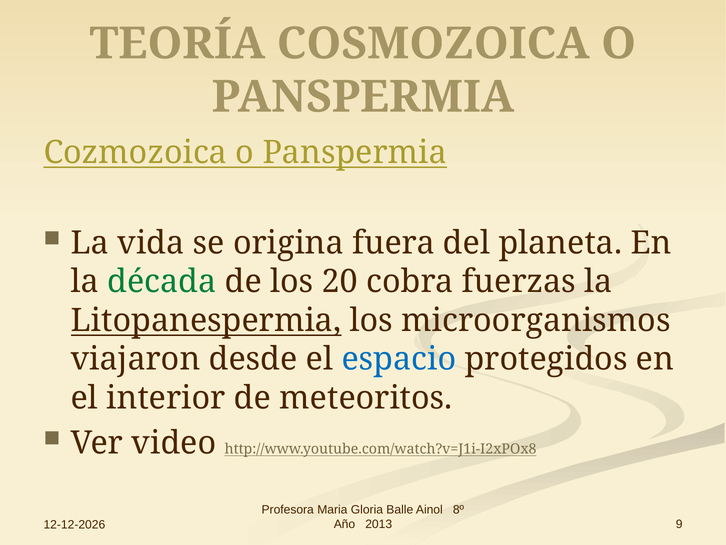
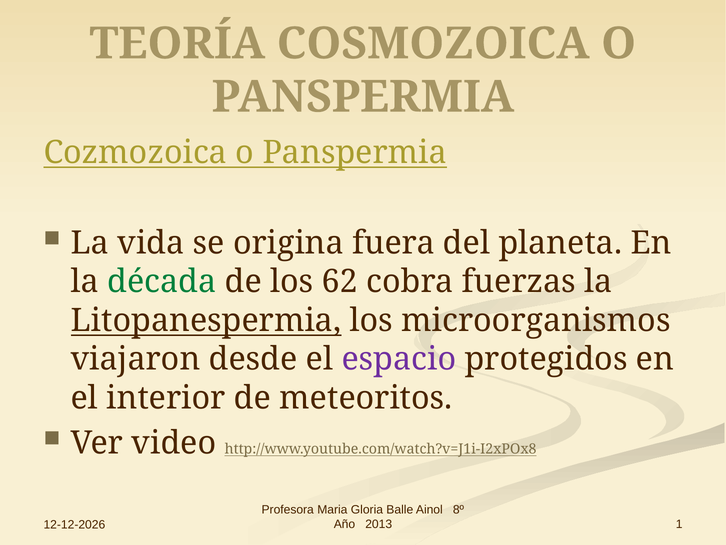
20: 20 -> 62 (340, 281)
espacio colour: blue -> purple (399, 359)
9: 9 -> 1 (679, 524)
